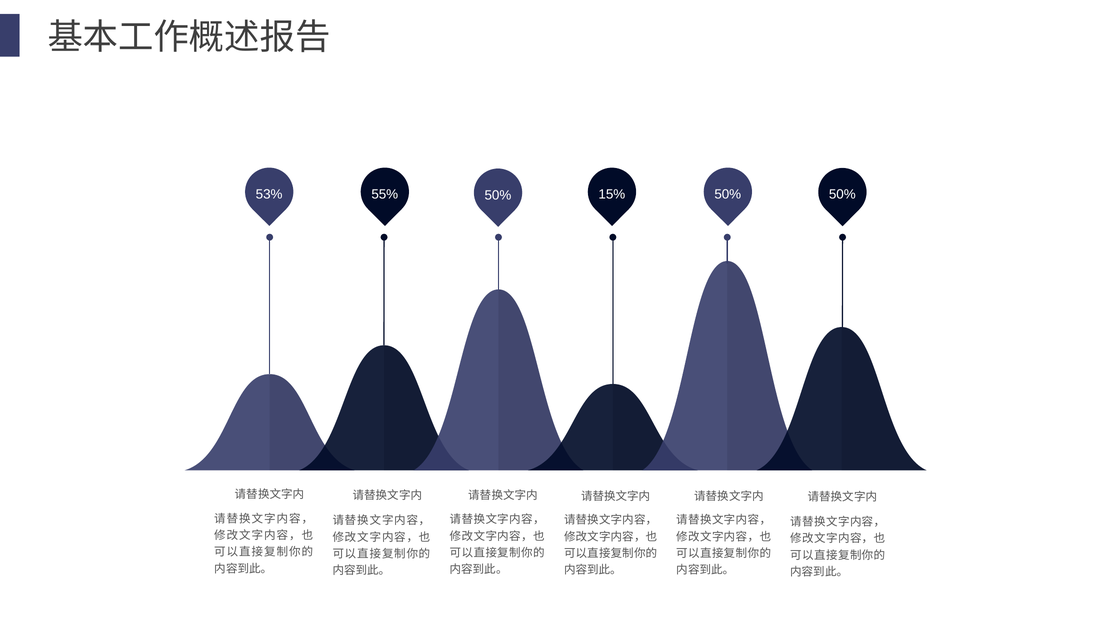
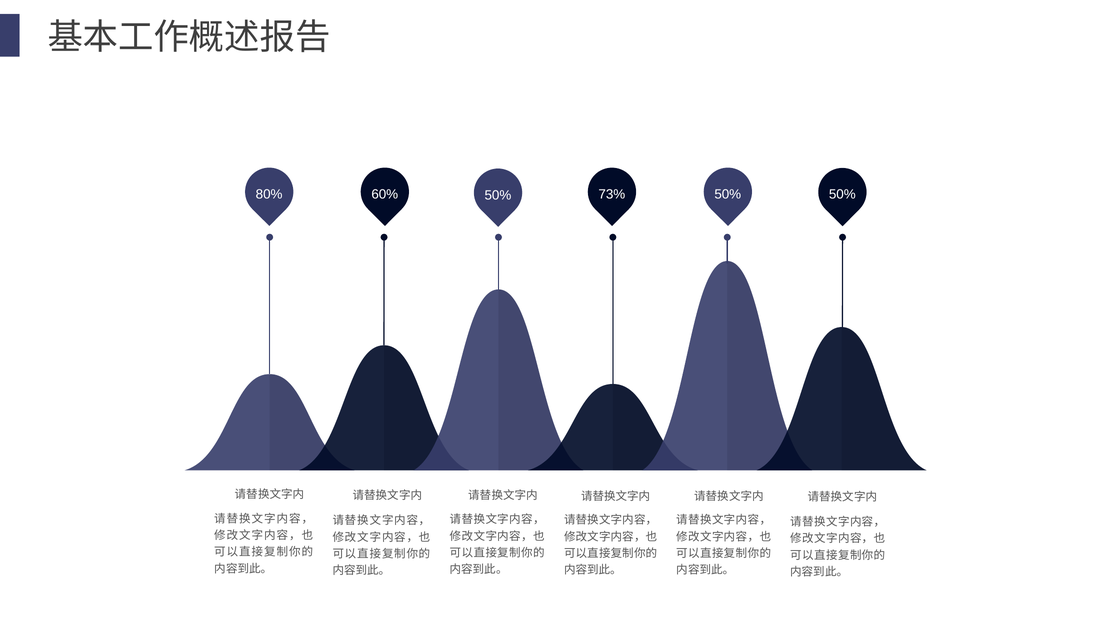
53%: 53% -> 80% (269, 194)
55%: 55% -> 60% (385, 194)
15%: 15% -> 73% (612, 194)
